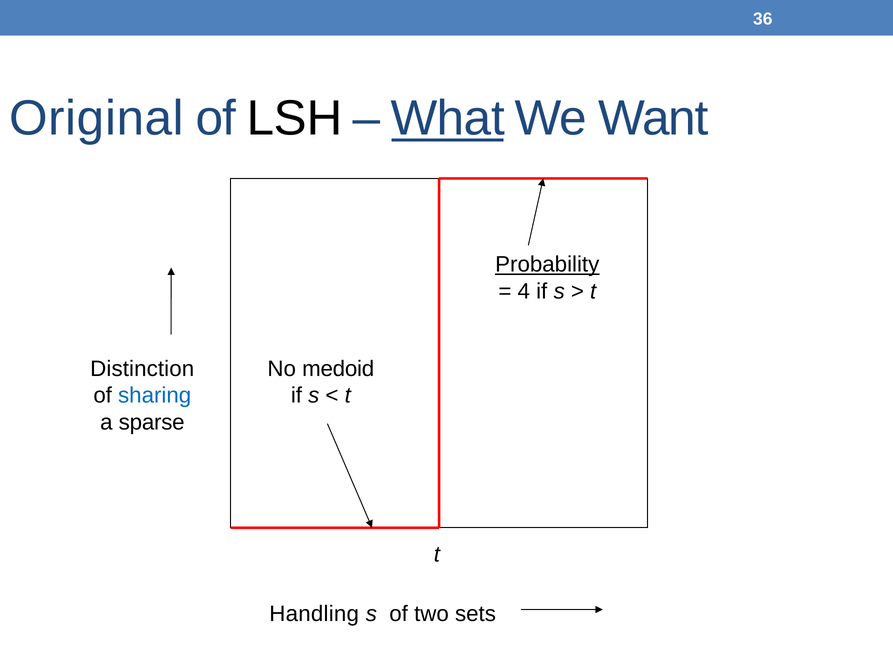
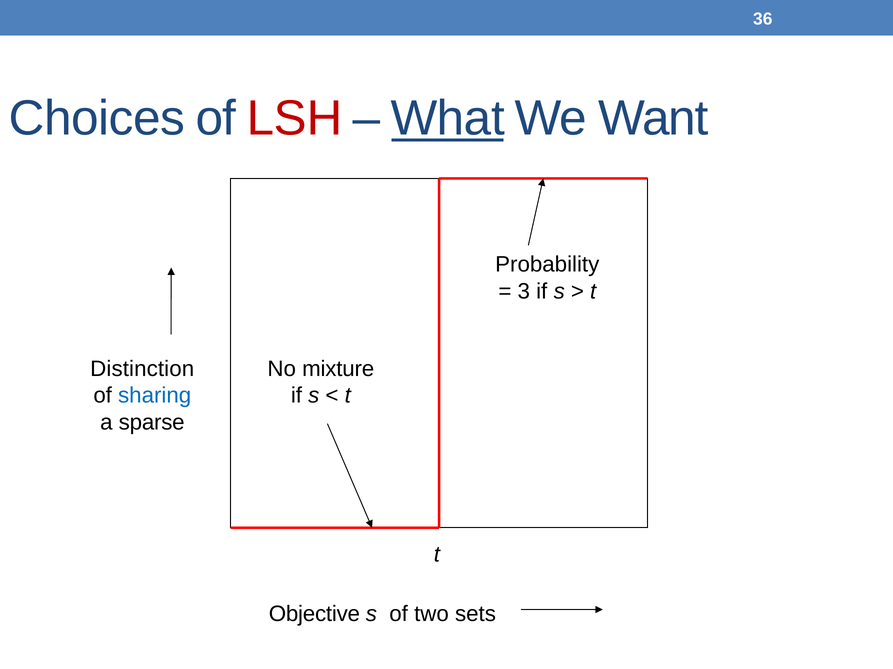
Original: Original -> Choices (97, 119)
LSH colour: black -> red (295, 119)
Probability underline: present -> none (547, 265)
4: 4 -> 3 (524, 292)
medoid: medoid -> mixture (338, 369)
Handling: Handling -> Objective (314, 615)
